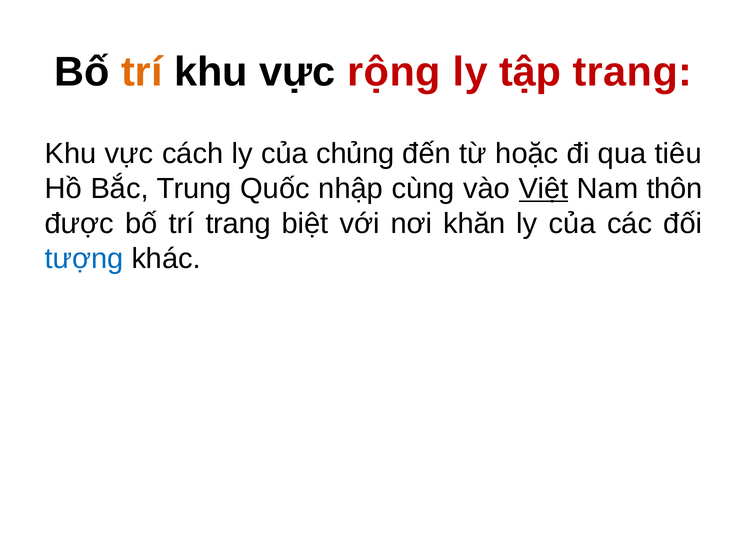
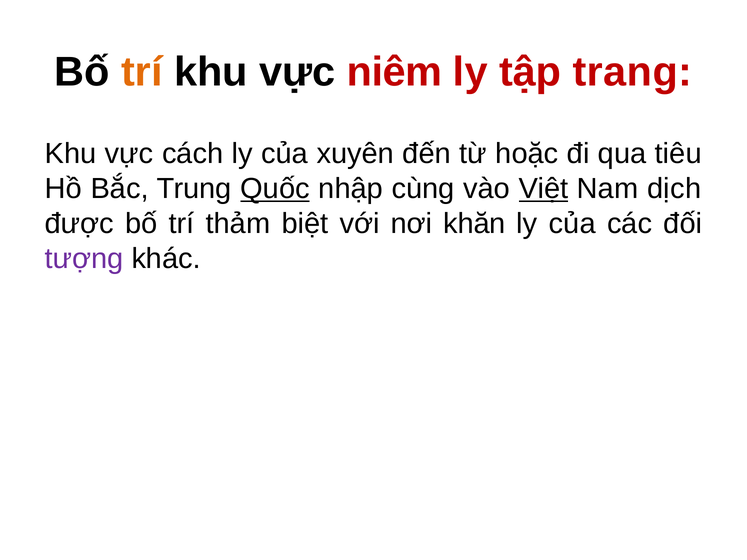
rộng: rộng -> niêm (394, 72)
chủng: chủng -> xuyên (355, 154)
Quốc underline: none -> present (275, 189)
thôn: thôn -> dịch (674, 189)
trí trang: trang -> thảm (238, 224)
tượng colour: blue -> purple (84, 259)
